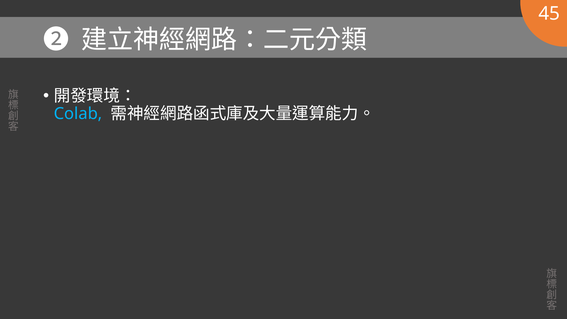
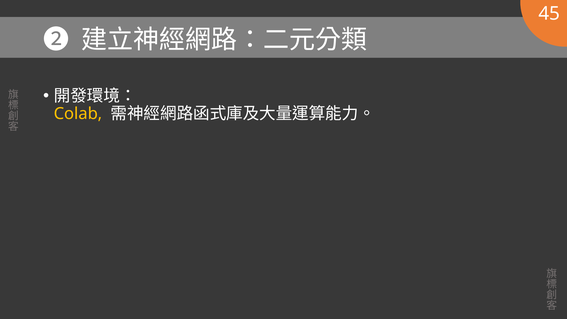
Colab colour: light blue -> yellow (78, 114)
